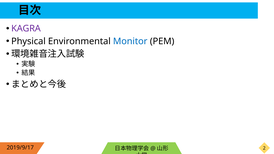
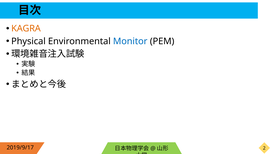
KAGRA colour: purple -> orange (26, 29)
